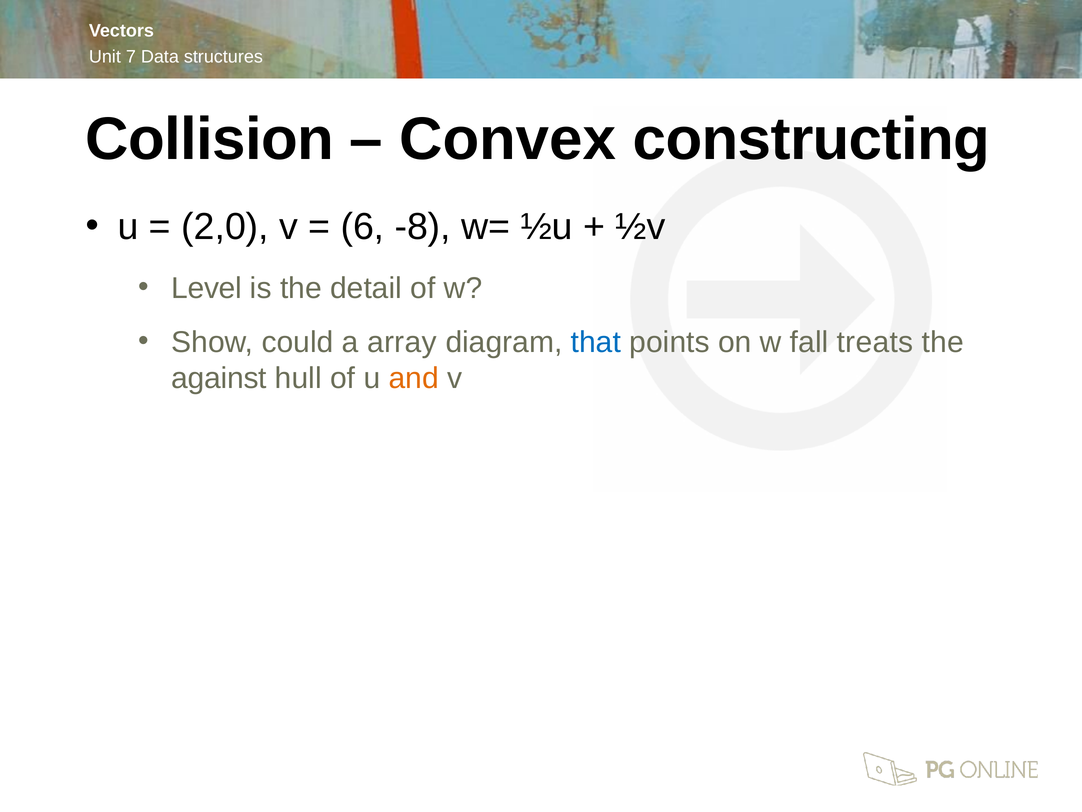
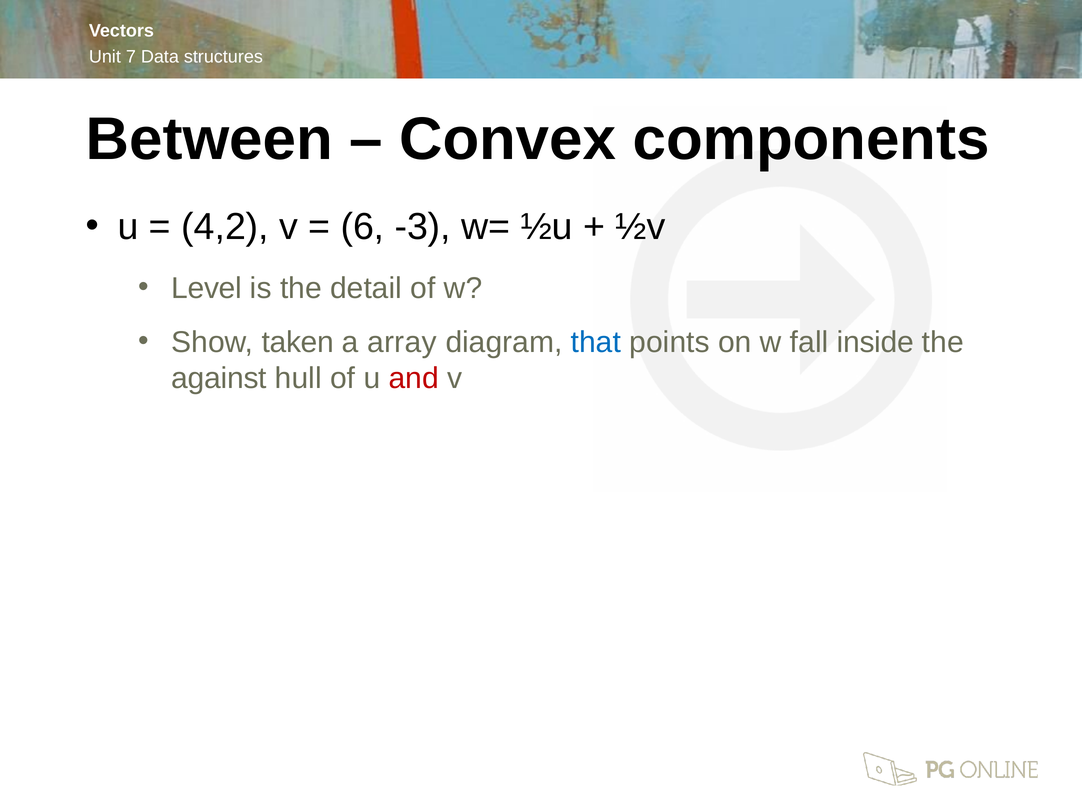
Collision: Collision -> Between (209, 139)
constructing: constructing -> components (811, 139)
2,0: 2,0 -> 4,2 (225, 227)
-8: -8 -> -3 (423, 227)
could: could -> taken (298, 342)
treats: treats -> inside (875, 342)
and colour: orange -> red (414, 378)
